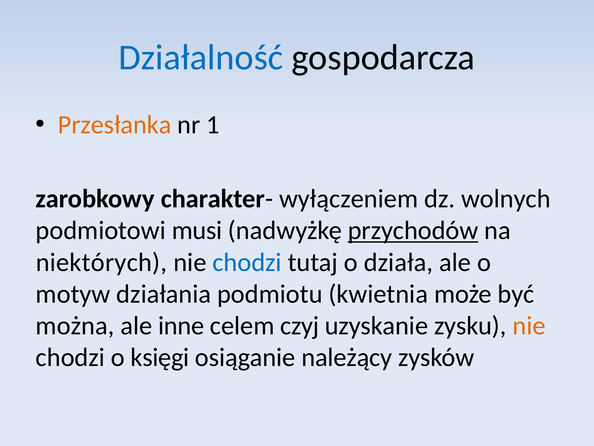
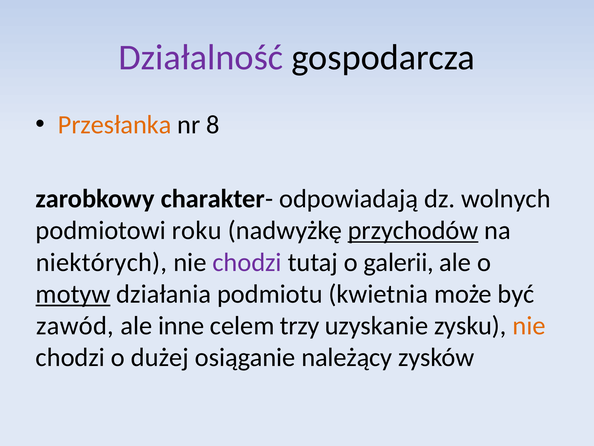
Działalność colour: blue -> purple (201, 58)
1: 1 -> 8 (213, 125)
wyłączeniem: wyłączeniem -> odpowiadają (349, 199)
musi: musi -> roku (197, 230)
chodzi colour: blue -> purple (247, 262)
działa: działa -> galerii (399, 262)
motyw underline: none -> present (73, 294)
można: można -> zawód (75, 325)
czyj: czyj -> trzy (300, 325)
księgi: księgi -> dużej (160, 357)
